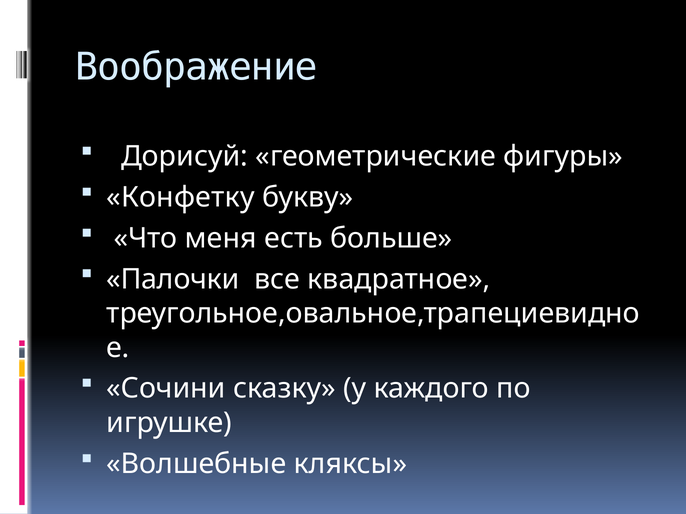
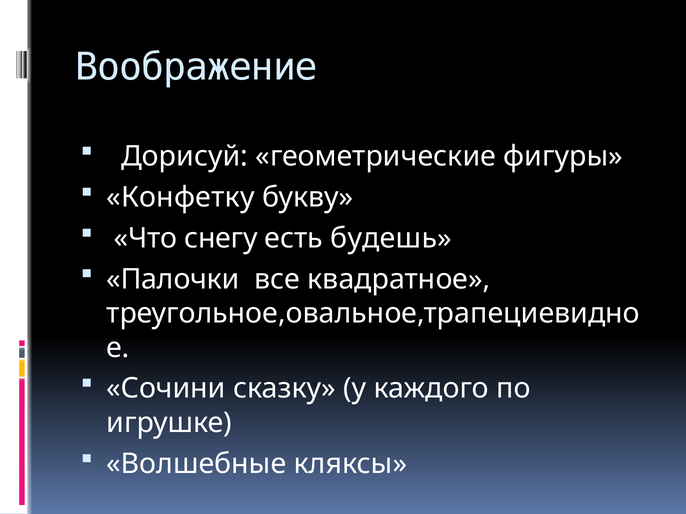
меня: меня -> снегу (221, 238)
больше: больше -> будешь (391, 238)
